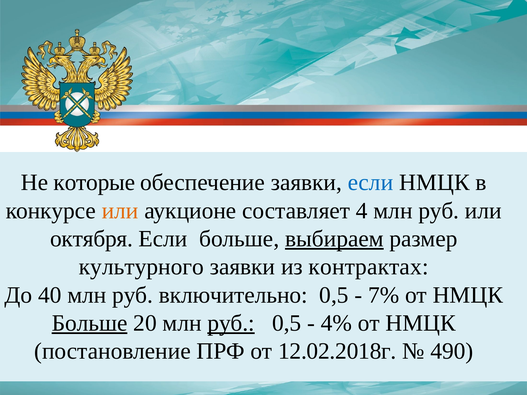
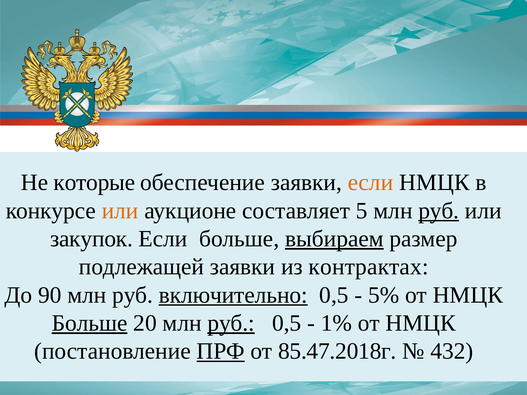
если colour: blue -> orange (371, 183)
4: 4 -> 5 (362, 211)
руб underline: none -> present (439, 211)
октября: октября -> закупок (92, 239)
культурного: культурного -> подлежащей (141, 267)
40: 40 -> 90 (50, 295)
включительно underline: none -> present (233, 295)
7%: 7% -> 5% (384, 295)
4%: 4% -> 1% (336, 323)
ПРФ underline: none -> present (221, 351)
12.02.2018г: 12.02.2018г -> 85.47.2018г (337, 351)
490: 490 -> 432 (452, 351)
